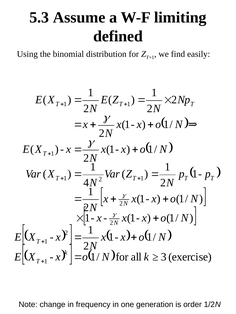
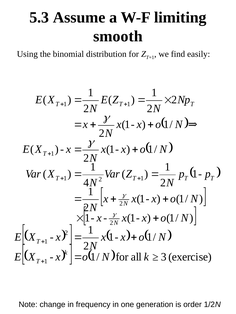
defined: defined -> smooth (118, 36)
